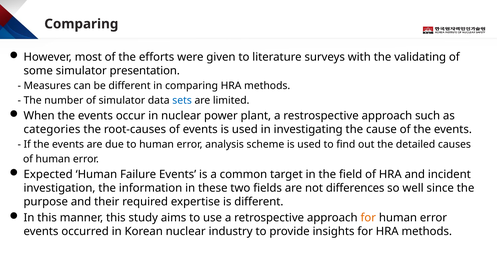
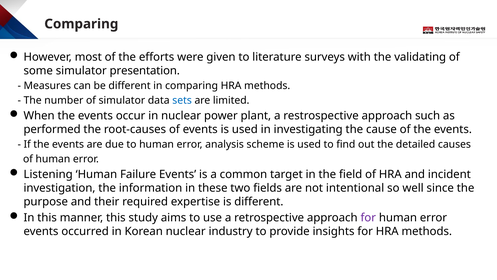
categories: categories -> performed (52, 129)
Expected: Expected -> Listening (48, 174)
differences: differences -> intentional (355, 188)
for colour: orange -> purple (368, 217)
